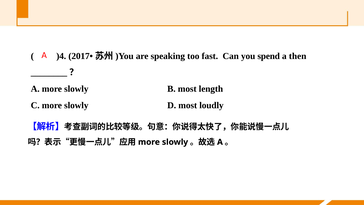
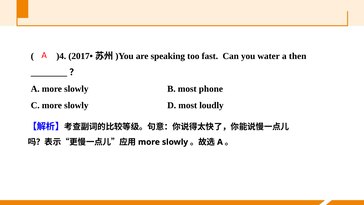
spend: spend -> water (269, 56)
length: length -> phone (211, 89)
